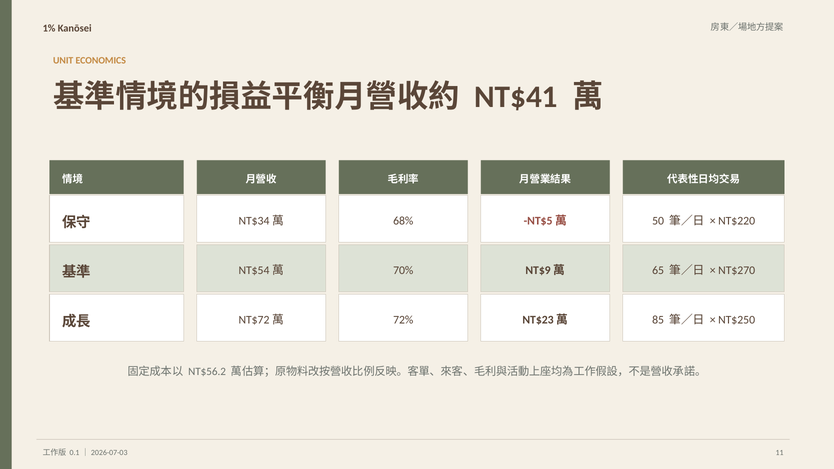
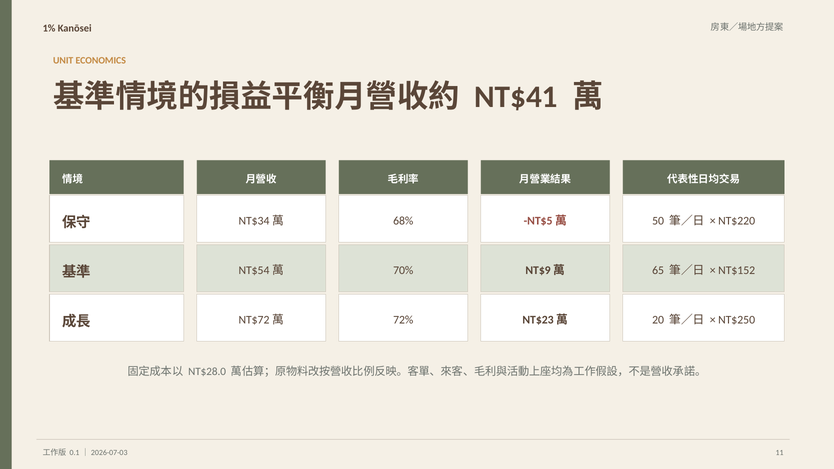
NT$270: NT$270 -> NT$152 (737, 270)
85: 85 -> 20 (658, 320)
NT$56.2: NT$56.2 -> NT$28.0 (207, 371)
